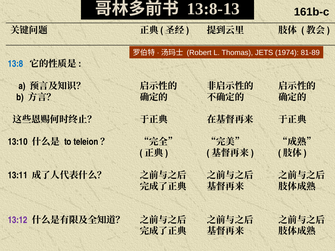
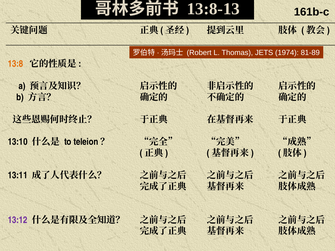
13:8 colour: blue -> orange (16, 64)
